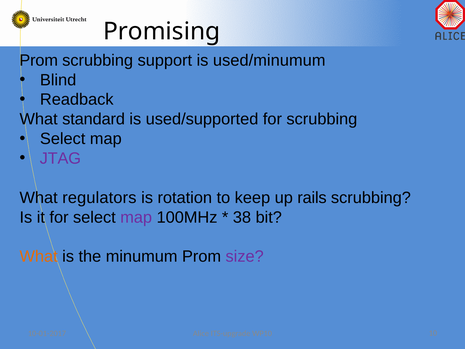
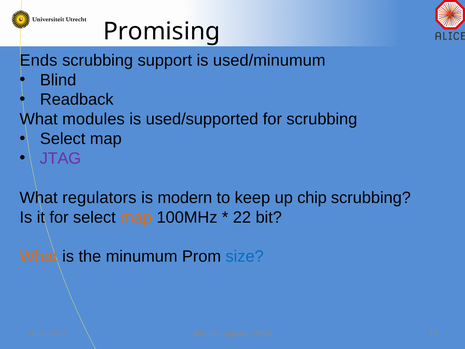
Prom: Prom -> Ends (39, 60)
standard: standard -> modules (93, 119)
rotation: rotation -> modern (185, 198)
rails: rails -> chip (312, 198)
map colour: purple -> orange (136, 217)
38: 38 -> 22 (242, 217)
size colour: purple -> blue (245, 257)
